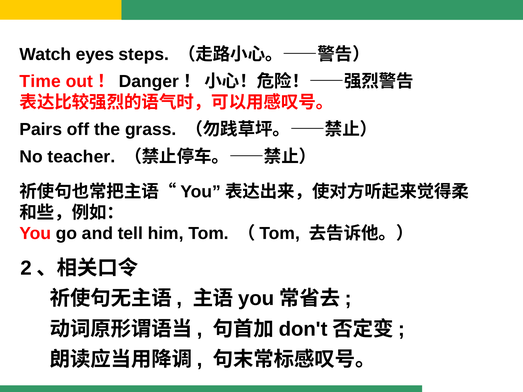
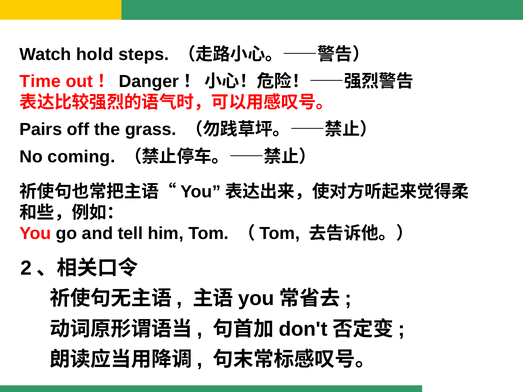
eyes: eyes -> hold (95, 54)
teacher: teacher -> coming (81, 157)
